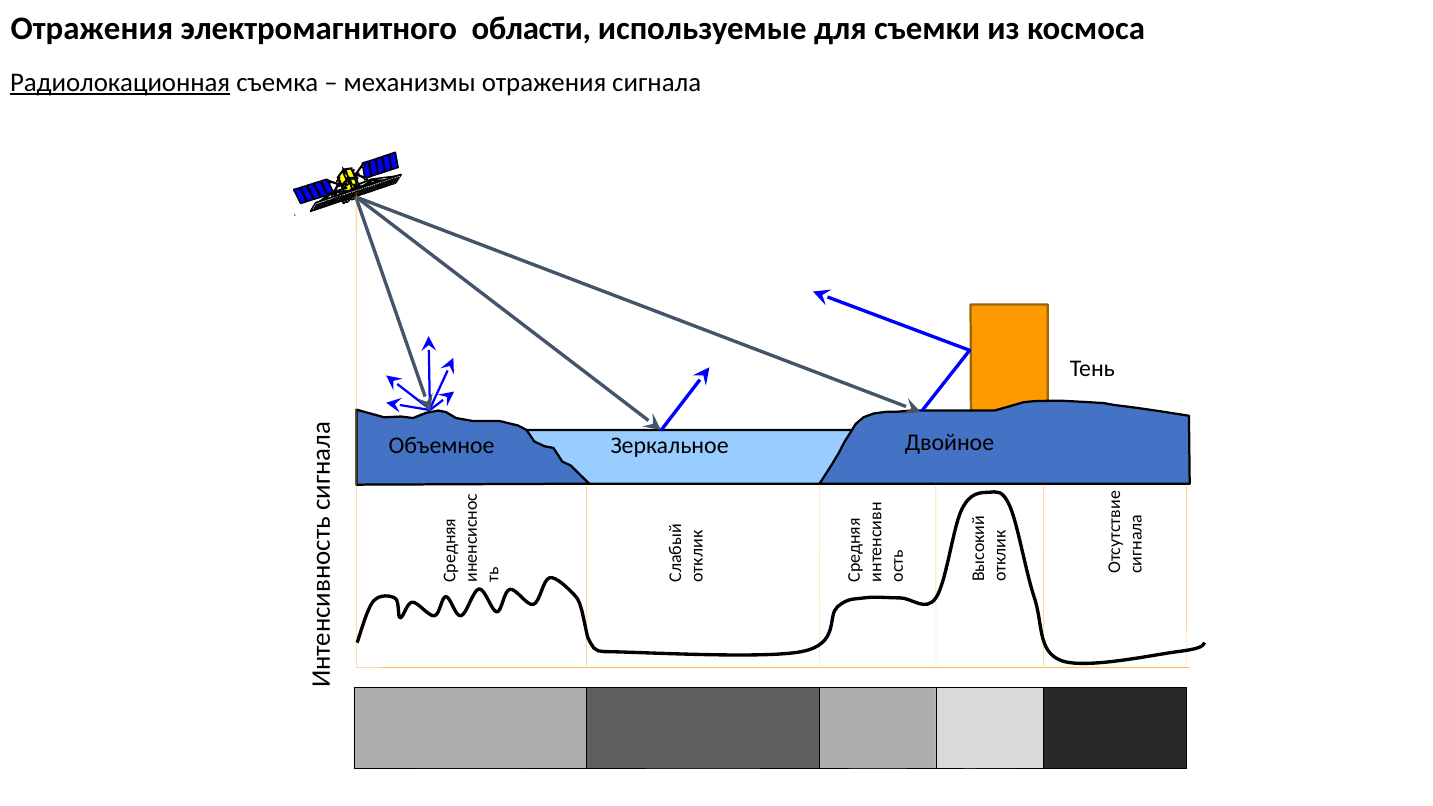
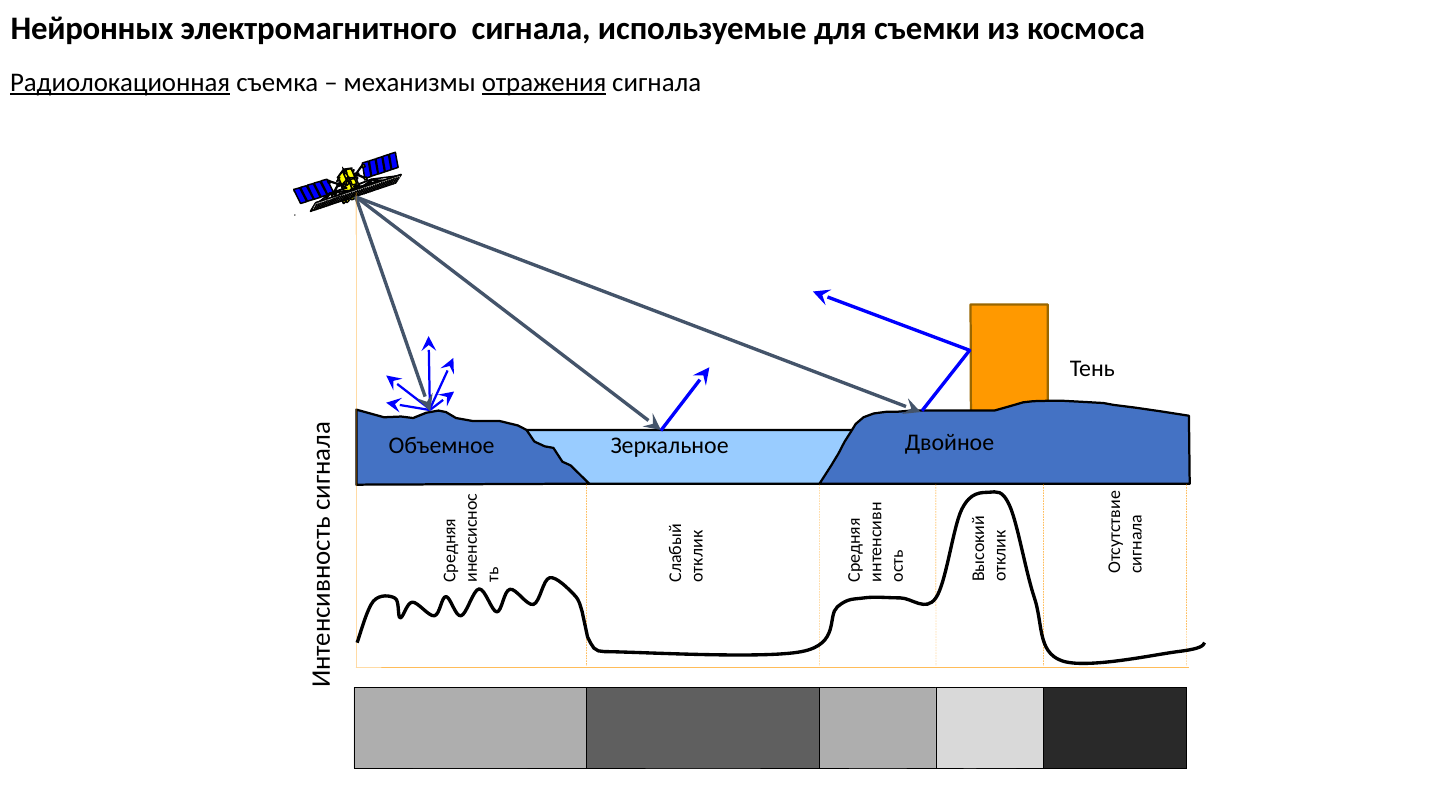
Отражения: Отражения -> Нейронных (92, 29)
электромагнитного области: области -> сигнала (531, 29)
отражения underline: none -> present (544, 82)
